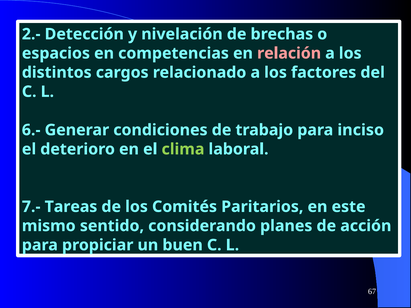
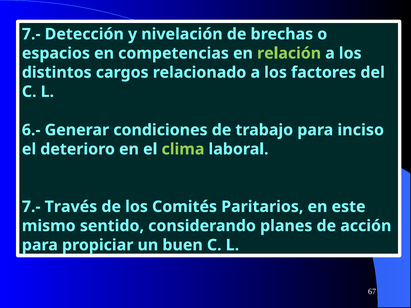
2.-: 2.- -> 7.- (31, 34)
relación colour: pink -> light green (289, 53)
Tareas: Tareas -> Través (71, 207)
